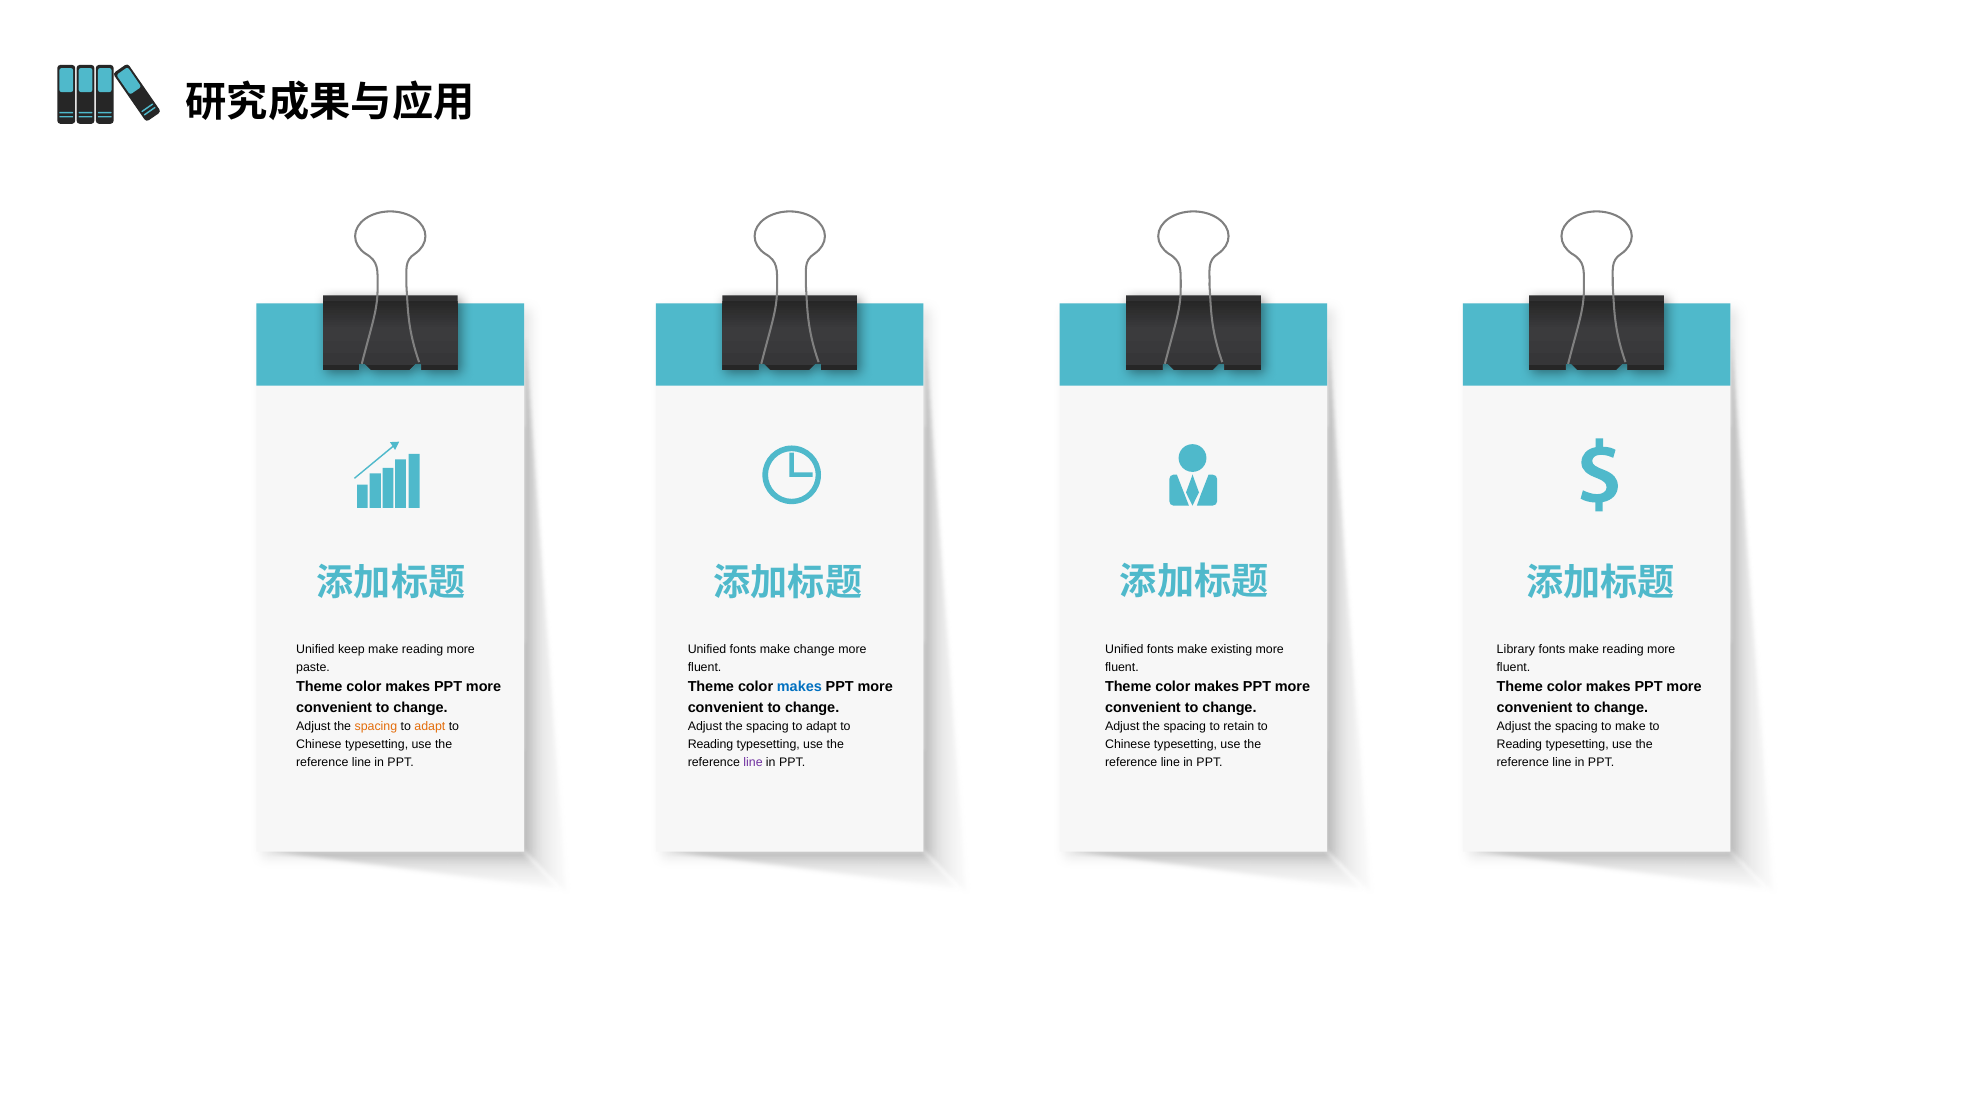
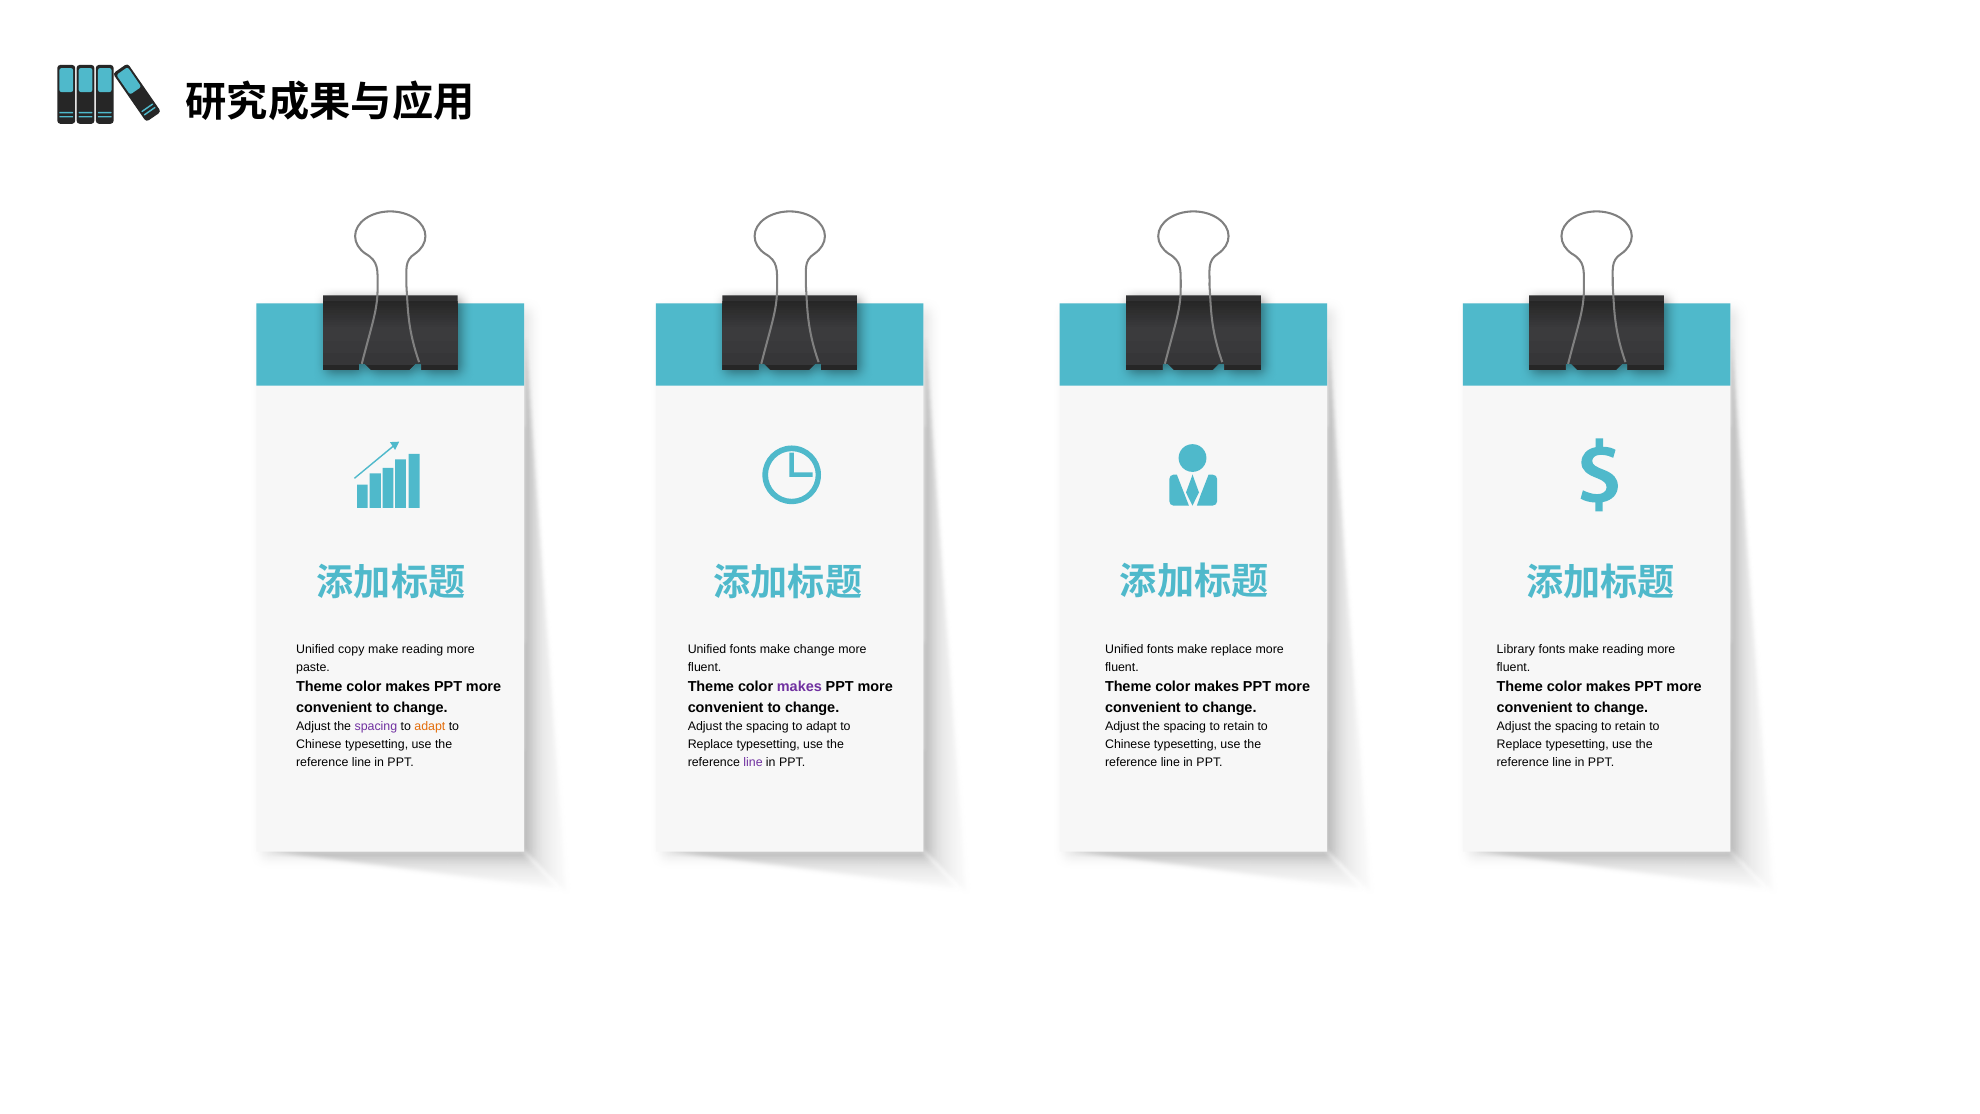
keep: keep -> copy (351, 649)
make existing: existing -> replace (1231, 649)
makes colour: blue -> purple (799, 687)
spacing colour: orange -> purple (376, 726)
make: make -> retain (1630, 726)
Reading: Reading -> Replace (710, 744)
Reading: Reading -> Replace (1519, 744)
